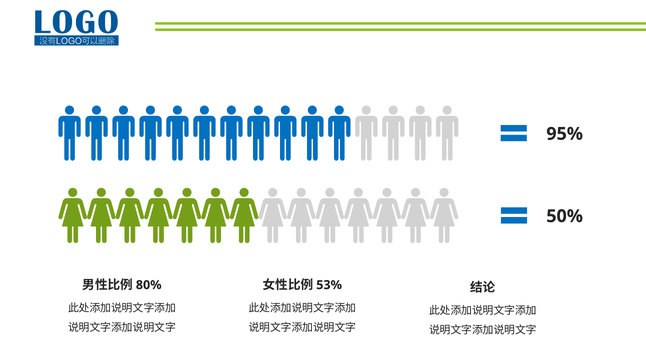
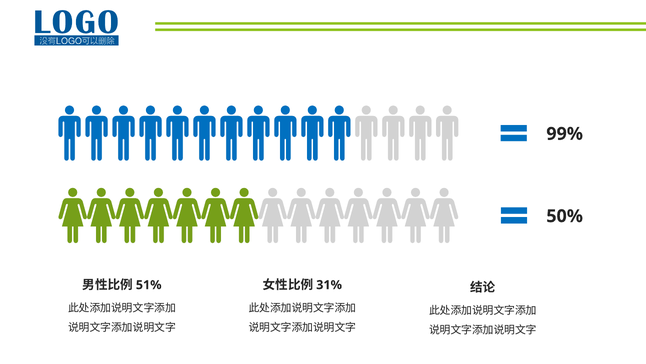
95%: 95% -> 99% (565, 134)
80%: 80% -> 51% (149, 285)
53%: 53% -> 31% (329, 285)
